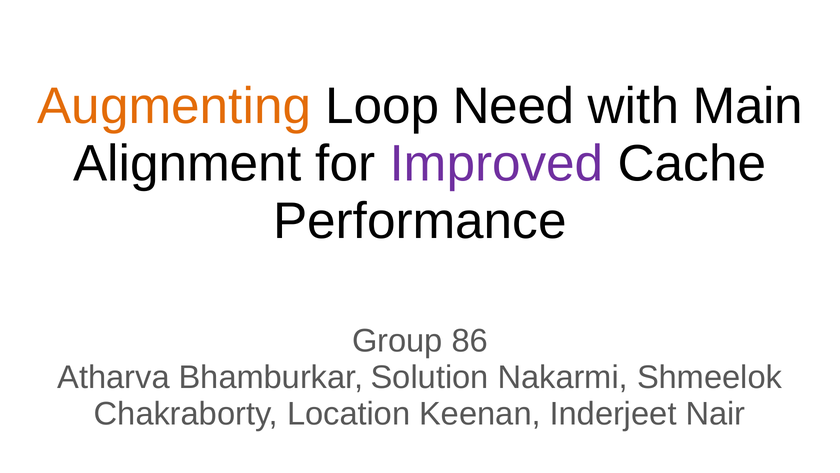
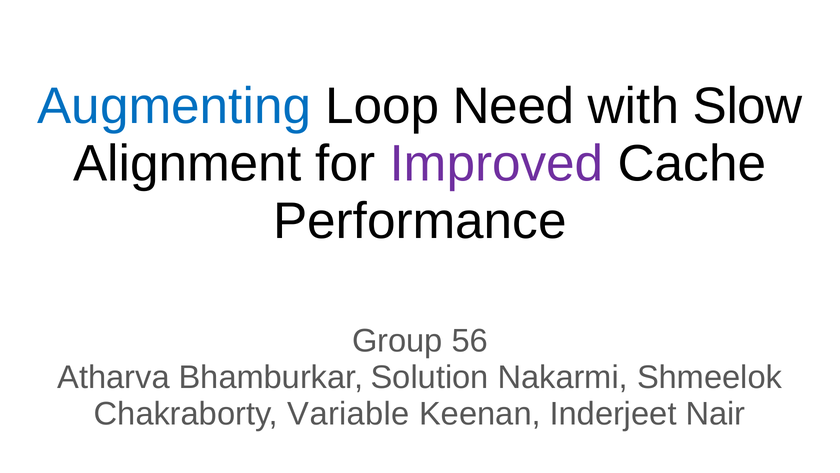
Augmenting colour: orange -> blue (174, 106)
Main: Main -> Slow (748, 106)
86: 86 -> 56 (470, 341)
Location: Location -> Variable (348, 413)
